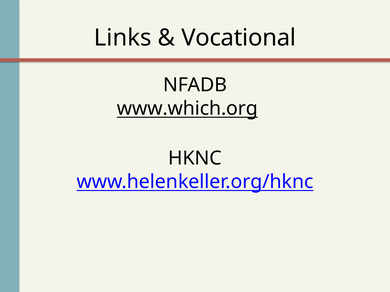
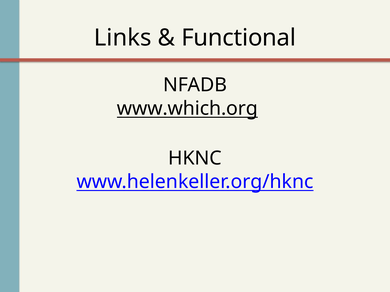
Vocational: Vocational -> Functional (239, 38)
